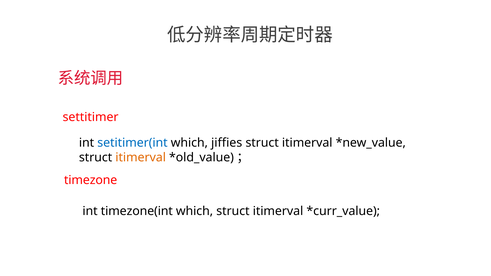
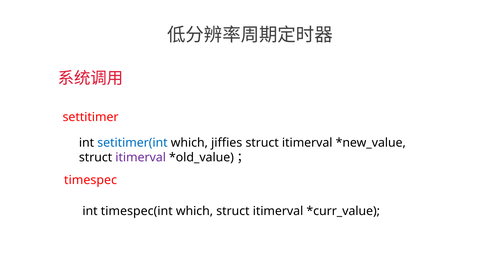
itimerval colour: orange -> purple (141, 158)
timezone: timezone -> timespec (91, 180)
timezone(int: timezone(int -> timespec(int (137, 211)
